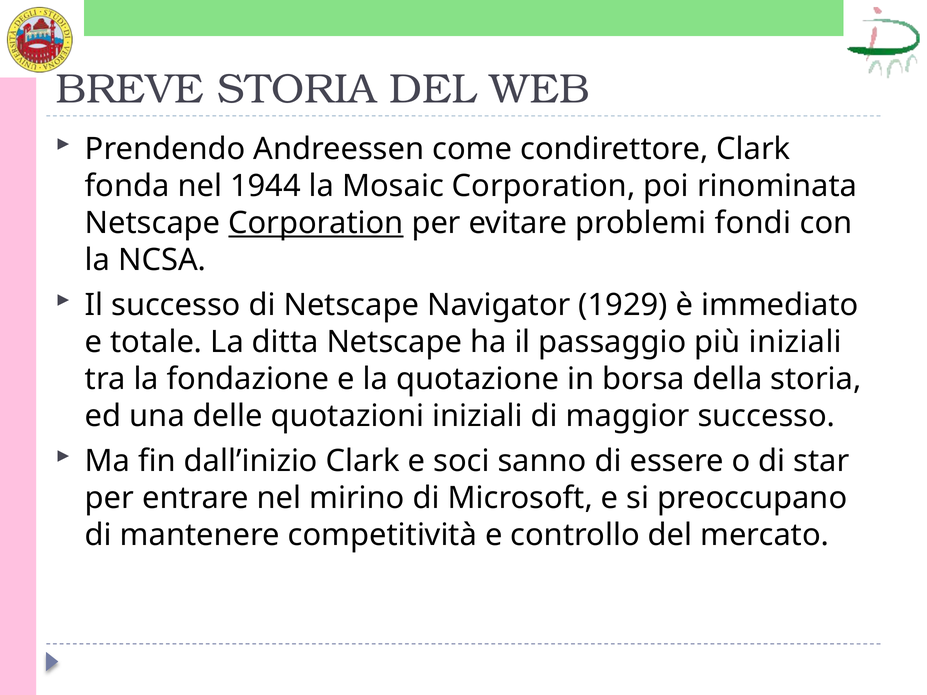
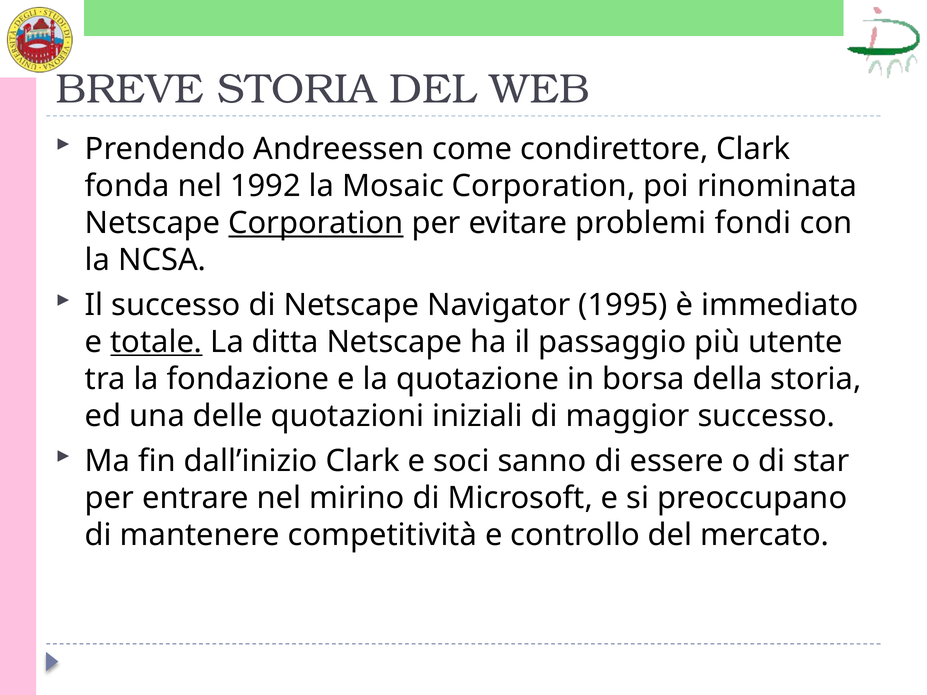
1944: 1944 -> 1992 (265, 186)
1929: 1929 -> 1995 (623, 305)
totale underline: none -> present (156, 342)
più iniziali: iniziali -> utente (796, 342)
